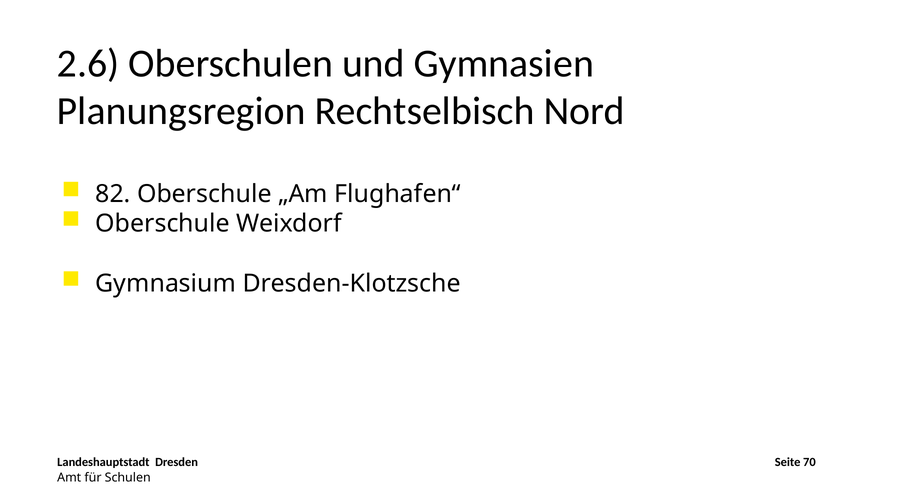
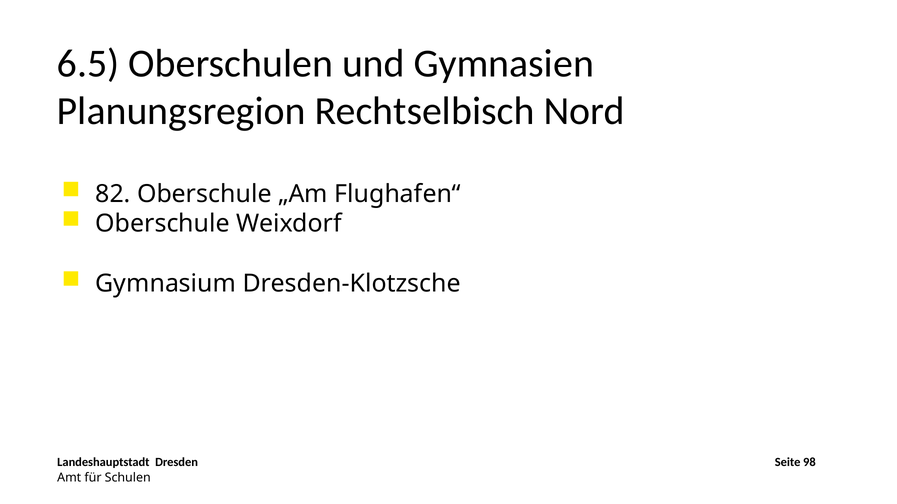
2.6: 2.6 -> 6.5 (88, 64)
70: 70 -> 98 (809, 463)
